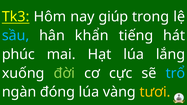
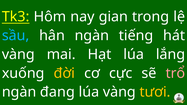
giúp: giúp -> gian (113, 17)
hân khẩn: khẩn -> ngàn (92, 36)
phúc: phúc -> vàng (18, 54)
đời colour: light green -> yellow (64, 73)
trổ colour: light blue -> pink (175, 73)
đóng: đóng -> đang (57, 92)
